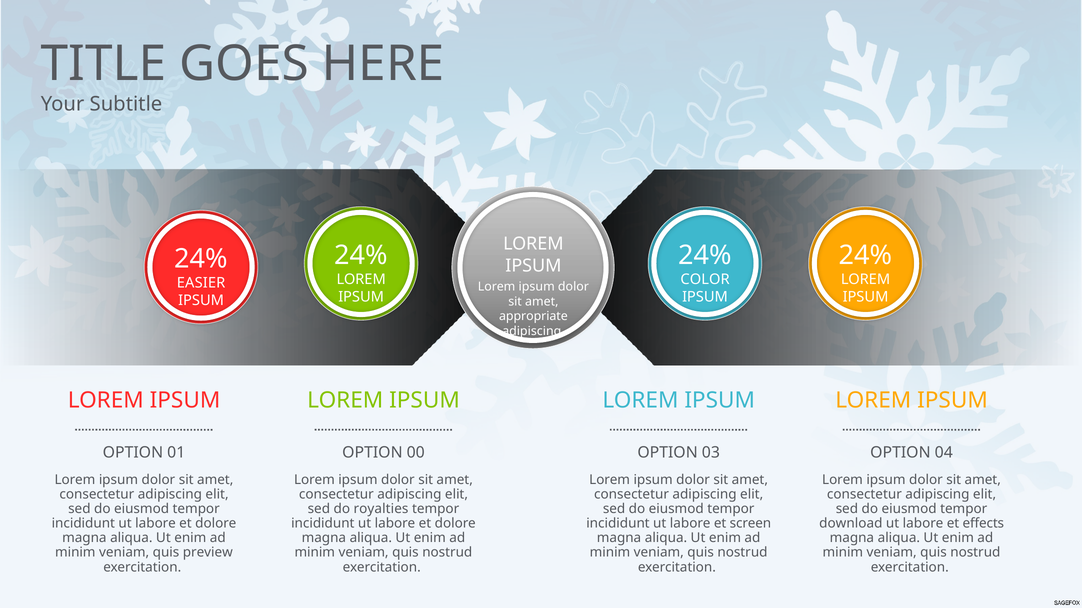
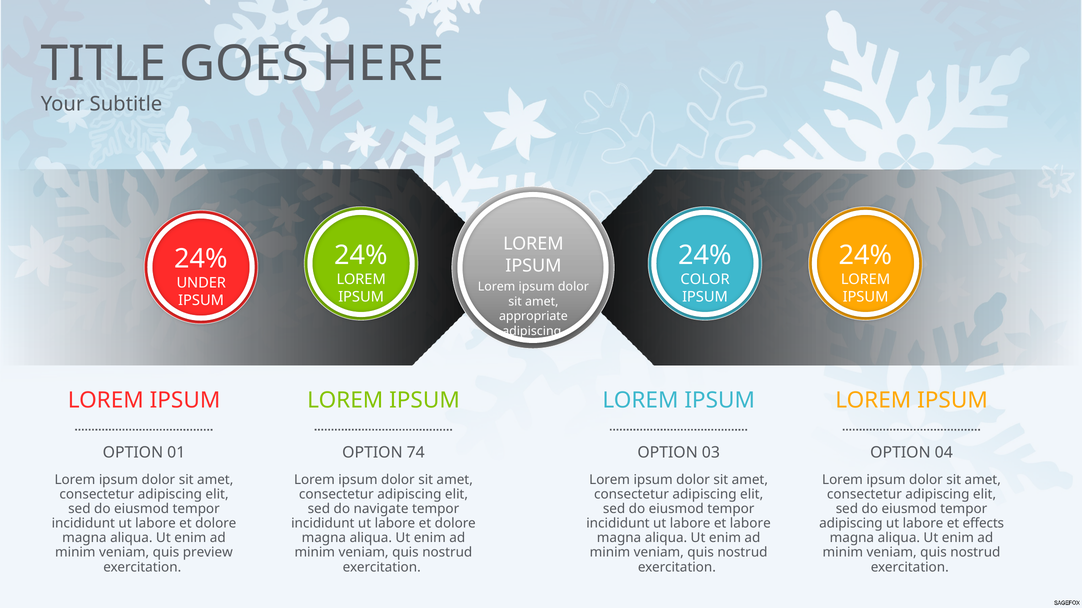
EASIER: EASIER -> UNDER (201, 283)
00: 00 -> 74 (416, 453)
royalties: royalties -> navigate (381, 509)
et screen: screen -> labore (750, 524)
download: download -> adipiscing (851, 524)
